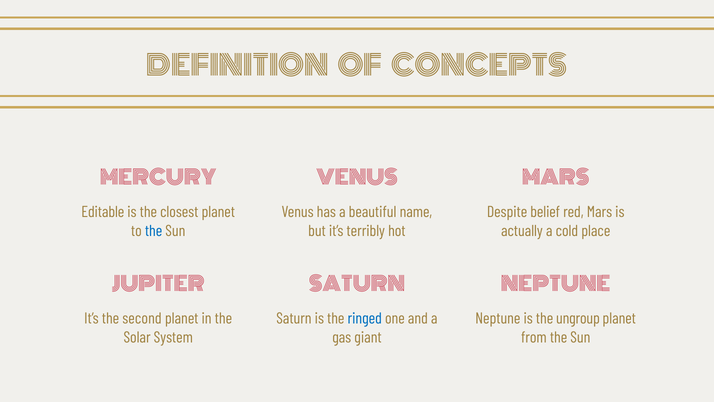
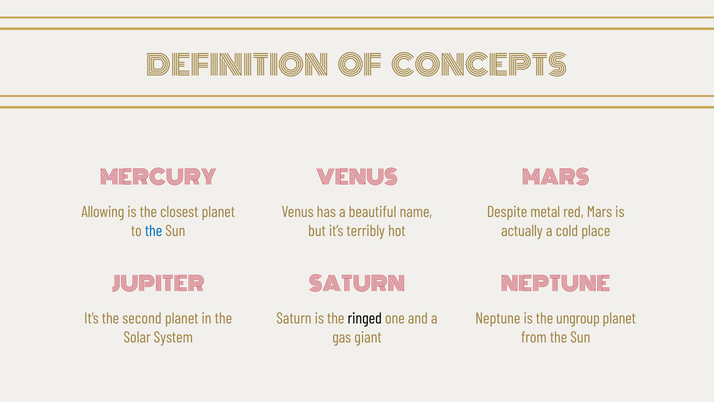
Editable: Editable -> Allowing (103, 212)
belief: belief -> metal (545, 212)
ringed colour: blue -> black (365, 318)
